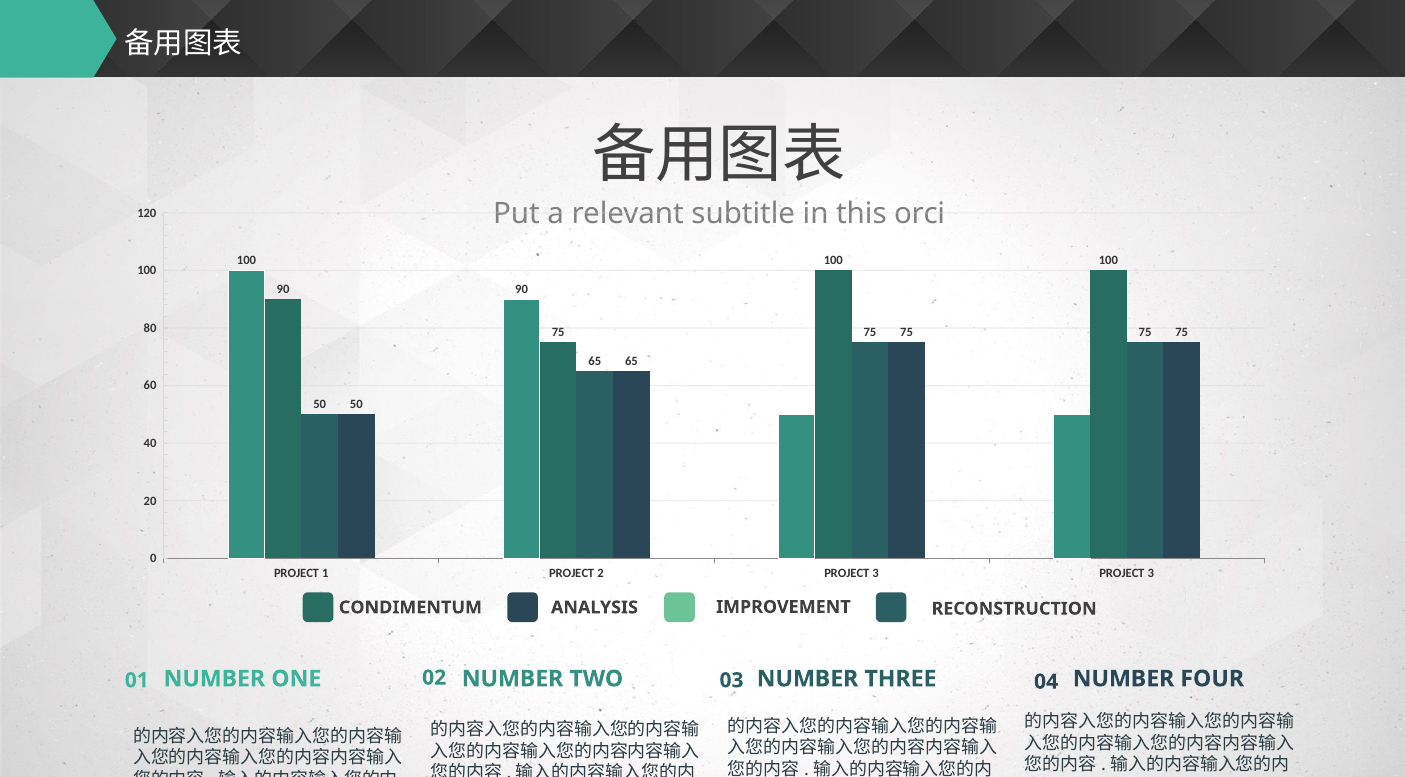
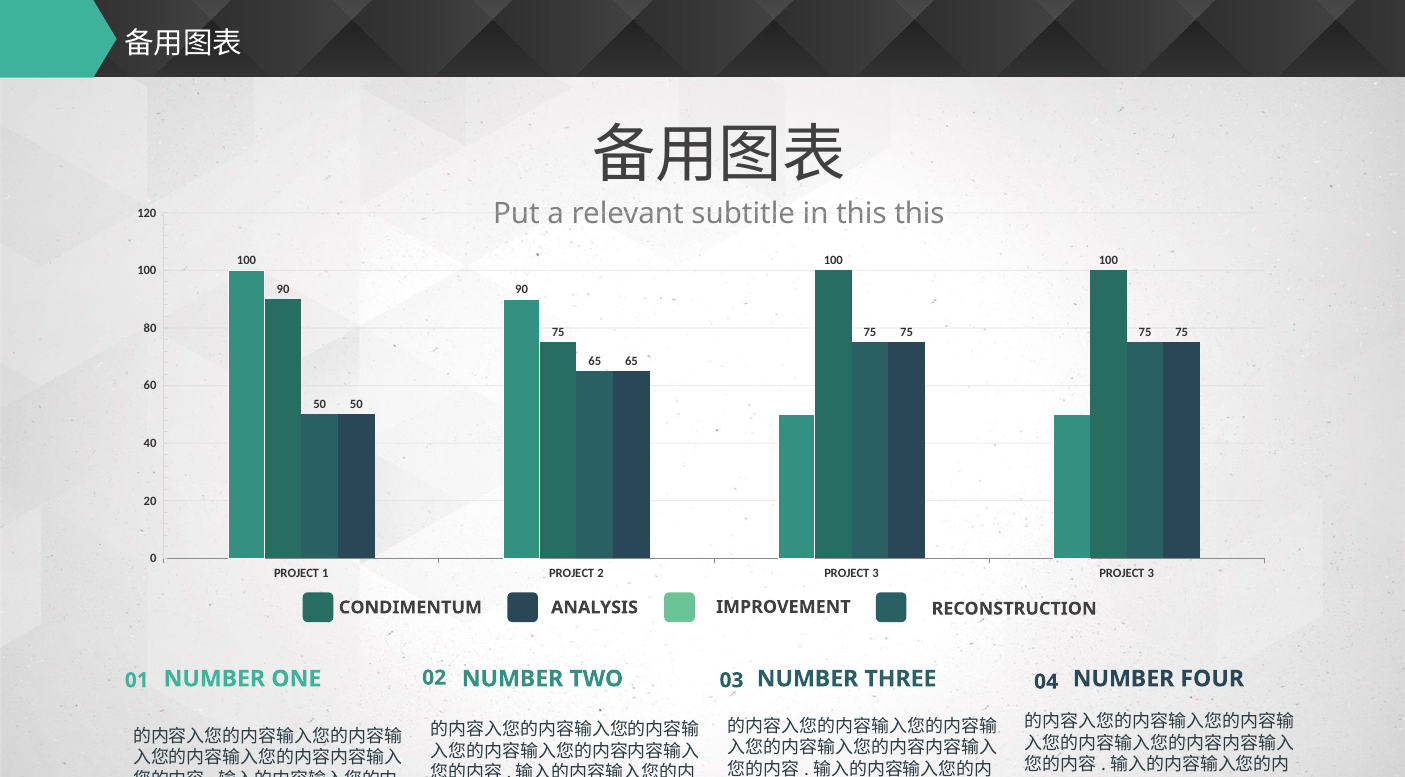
this orci: orci -> this (919, 214)
